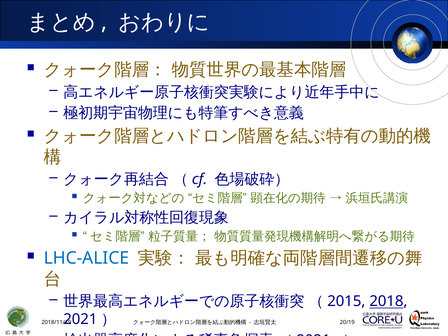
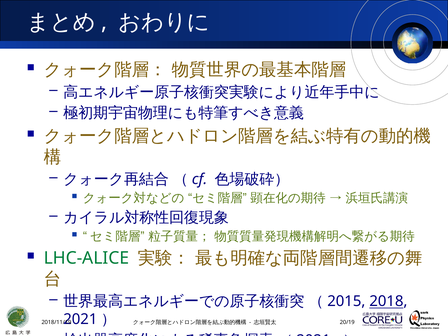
LHC-ALICE colour: blue -> green (86, 258)
